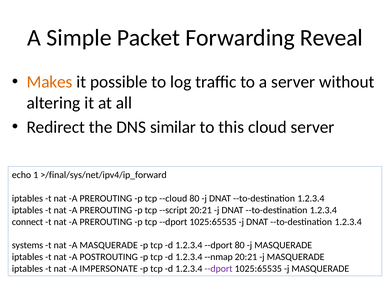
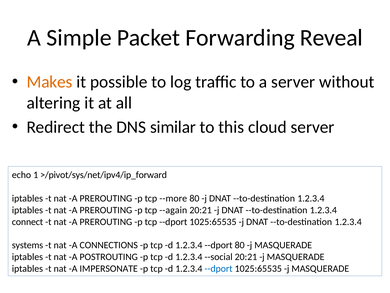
>/final/sys/net/ipv4/ip_forward: >/final/sys/net/ipv4/ip_forward -> >/pivot/sys/net/ipv4/ip_forward (104, 175)
--cloud: --cloud -> --more (173, 198)
--script: --script -> --again (173, 210)
A MASQUERADE: MASQUERADE -> CONNECTIONS (109, 245)
--nmap: --nmap -> --social (219, 257)
--dport colour: purple -> blue (219, 268)
